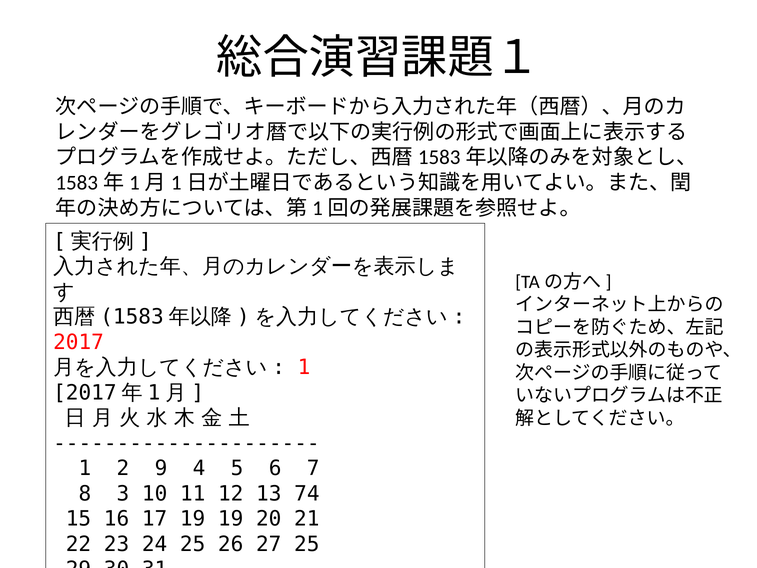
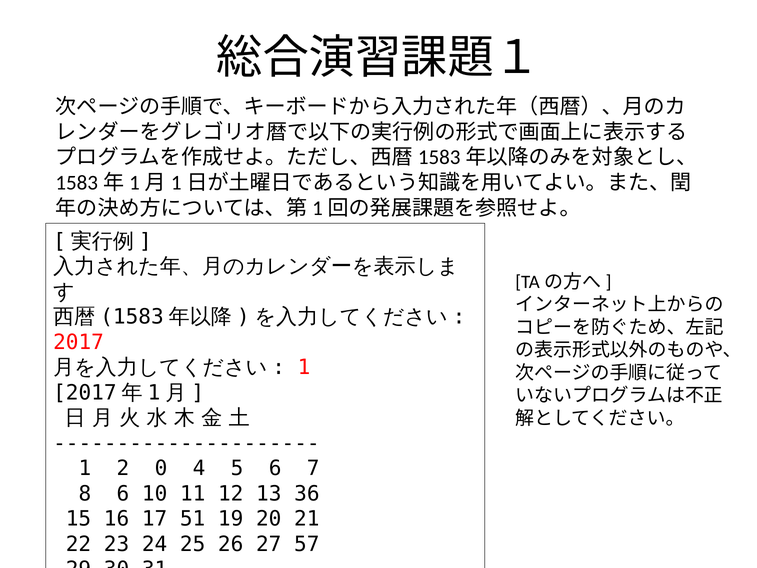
9: 9 -> 0 (161, 468)
8 3: 3 -> 6 (123, 493)
74: 74 -> 36 (307, 493)
17 19: 19 -> 51 (193, 519)
27 25: 25 -> 57 (307, 544)
